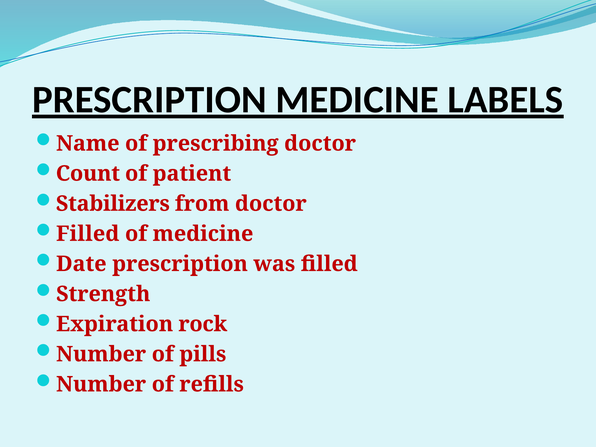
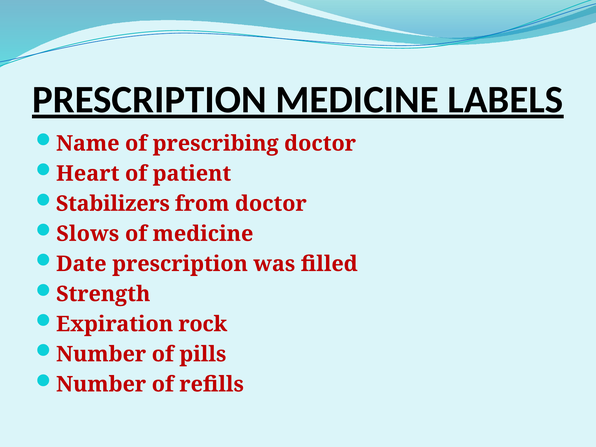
Count: Count -> Heart (88, 174)
Filled: Filled -> Slows (88, 234)
